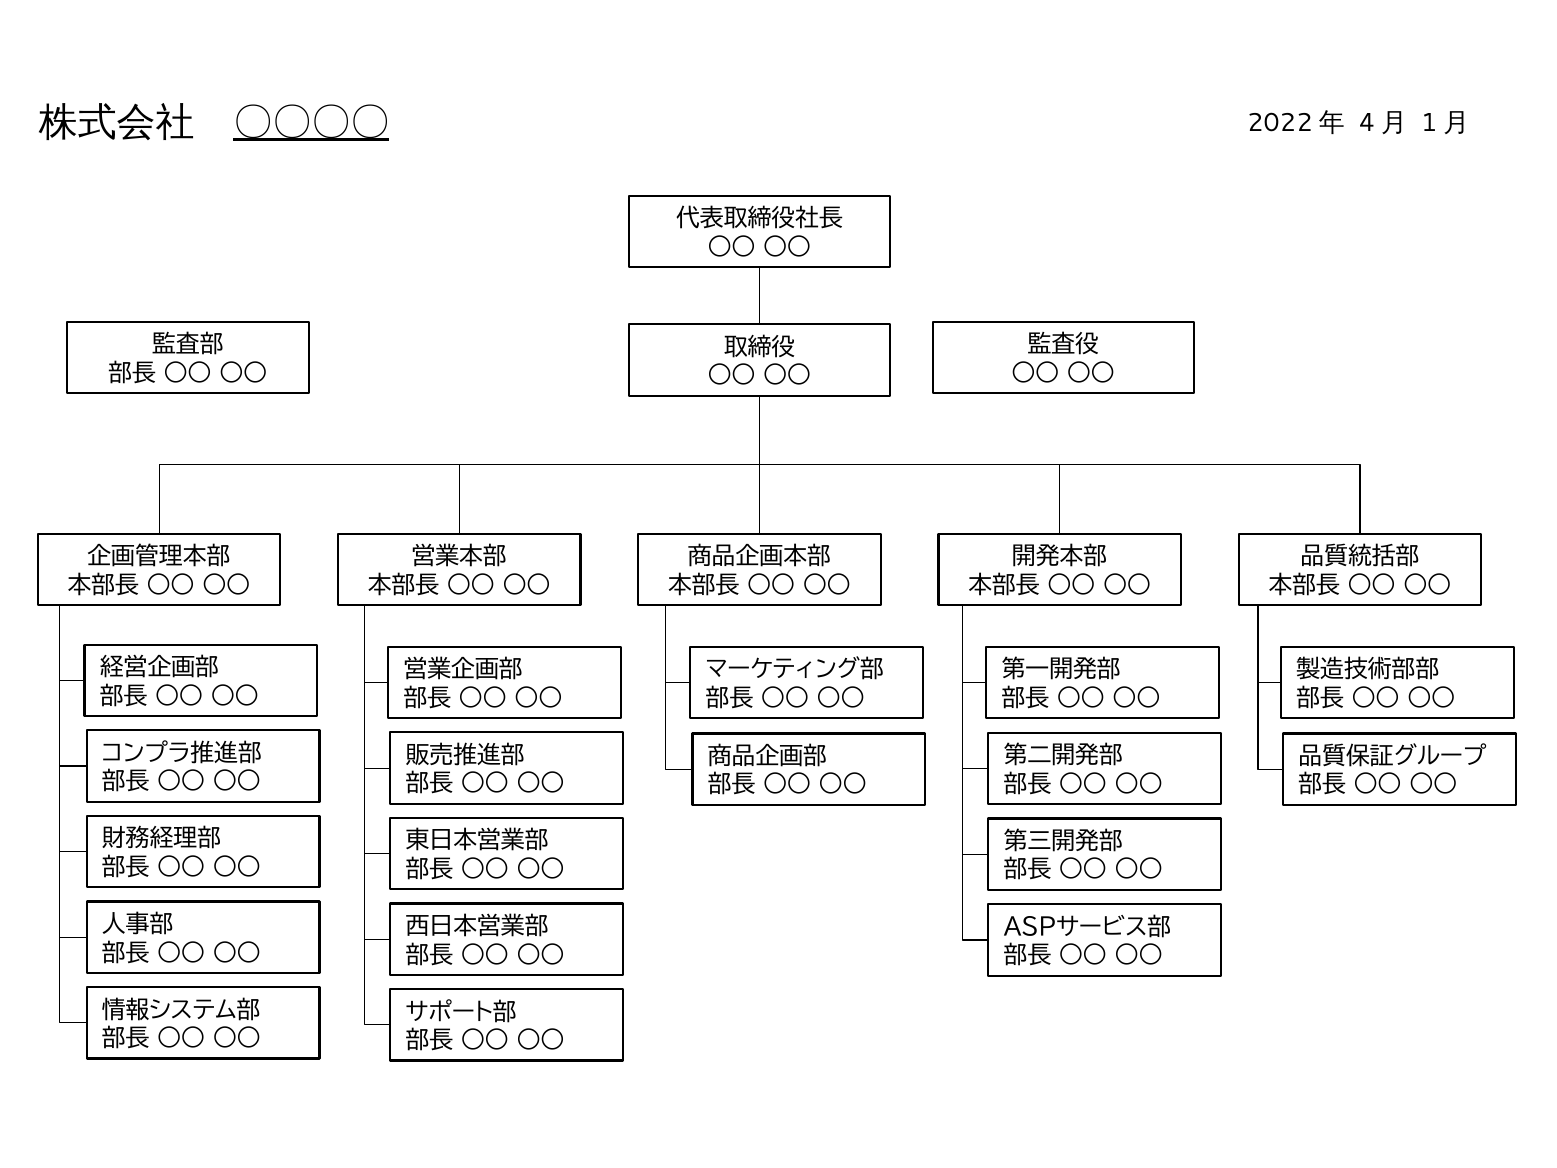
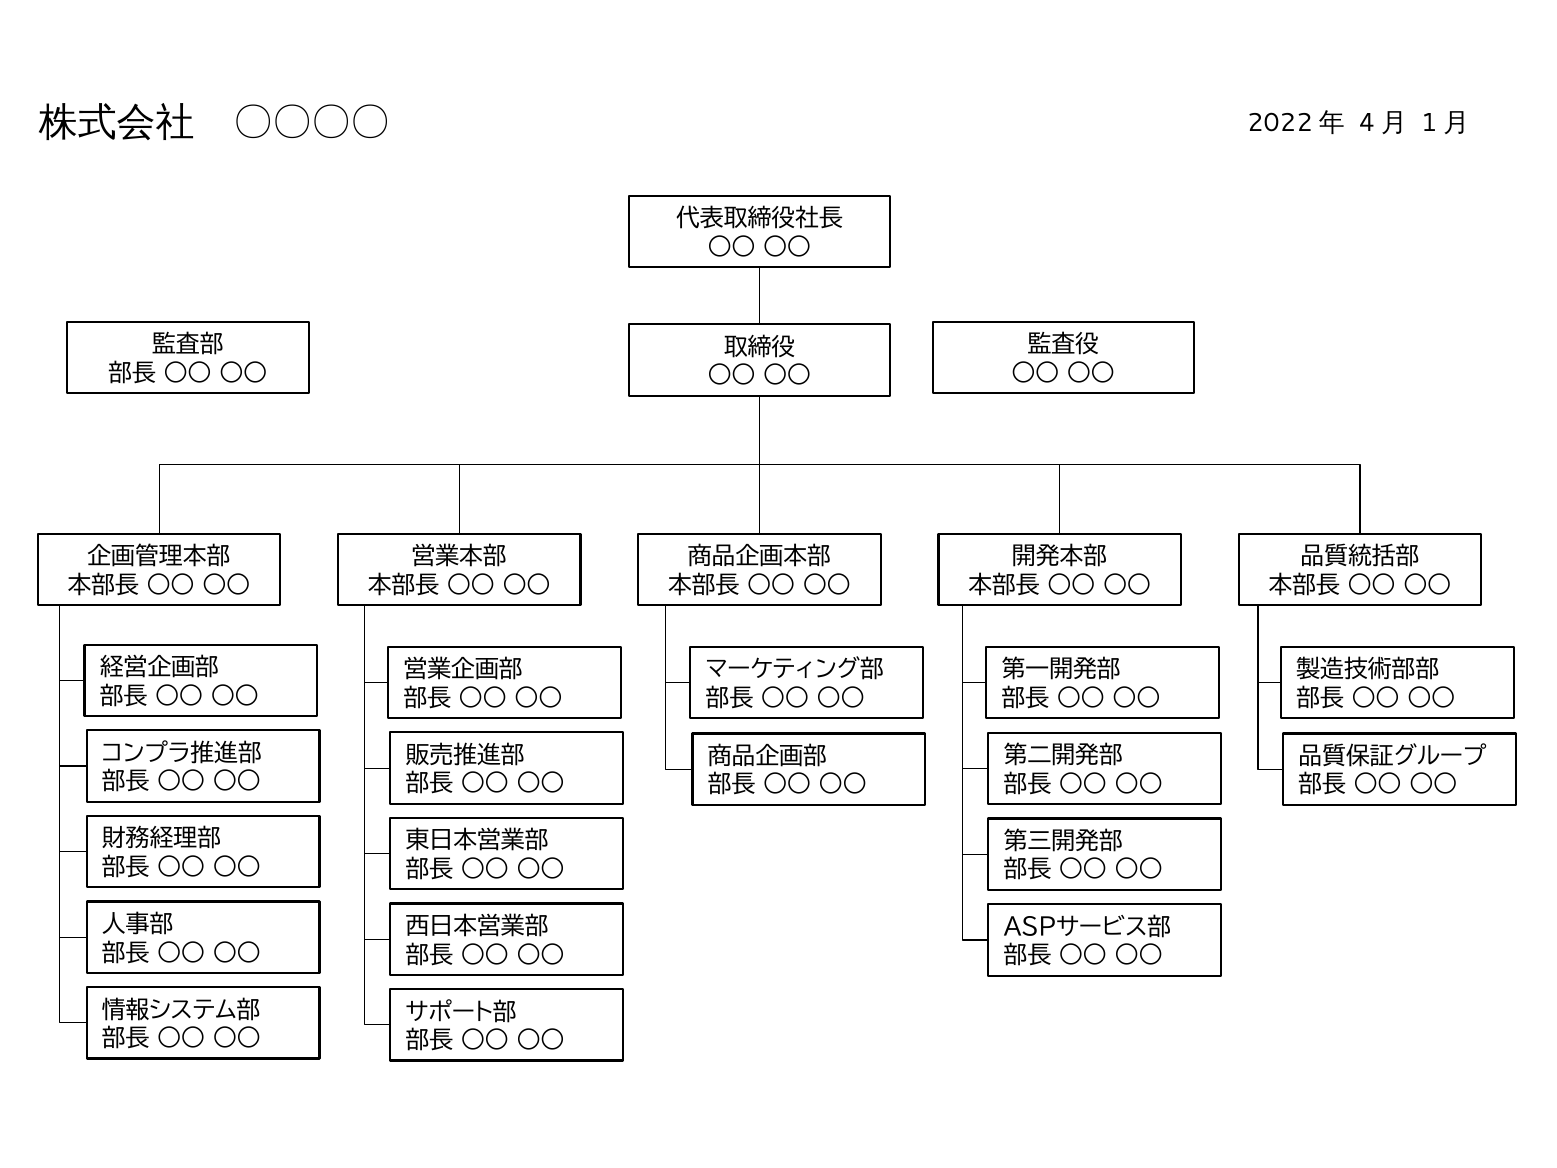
〇〇〇〇 underline: present -> none (311, 123)
